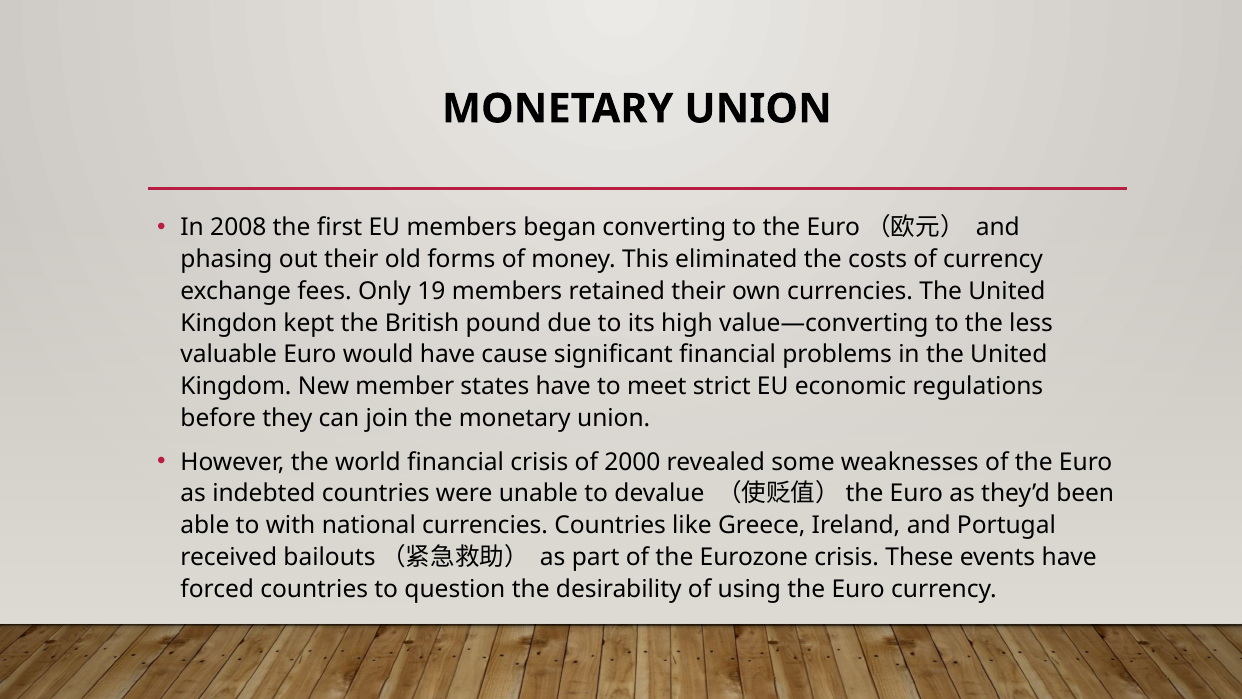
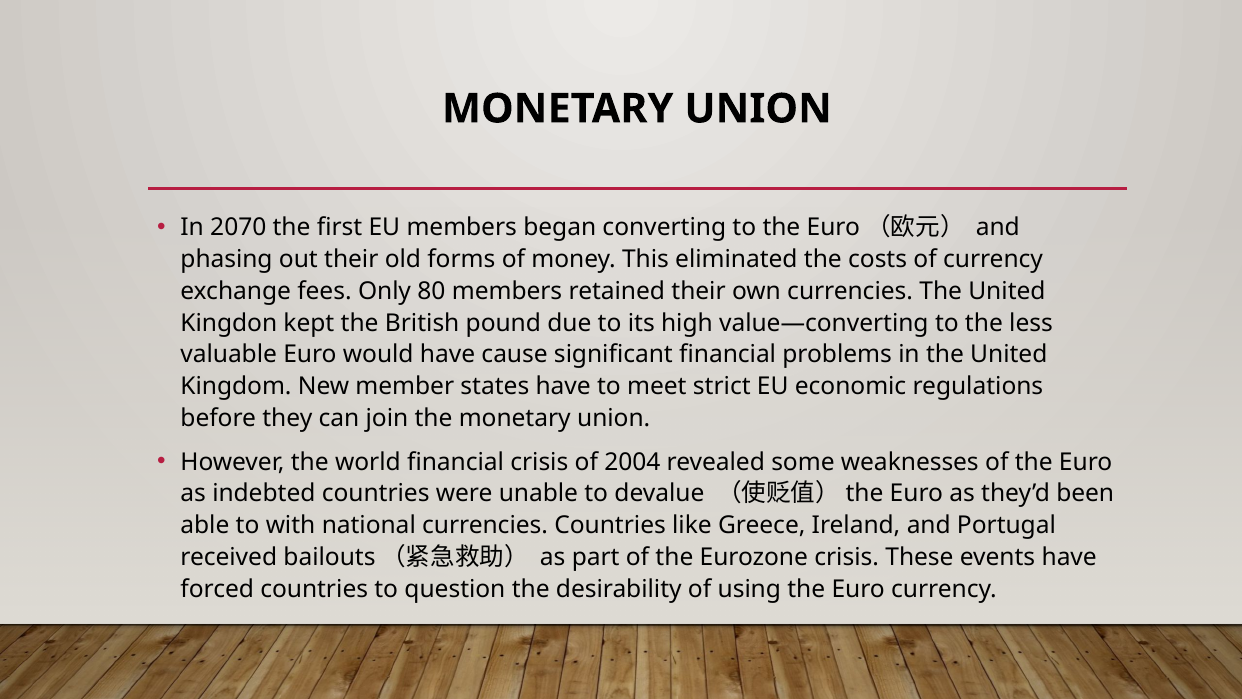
2008: 2008 -> 2070 (238, 227)
19: 19 -> 80 (431, 291)
2000: 2000 -> 2004 (632, 462)
